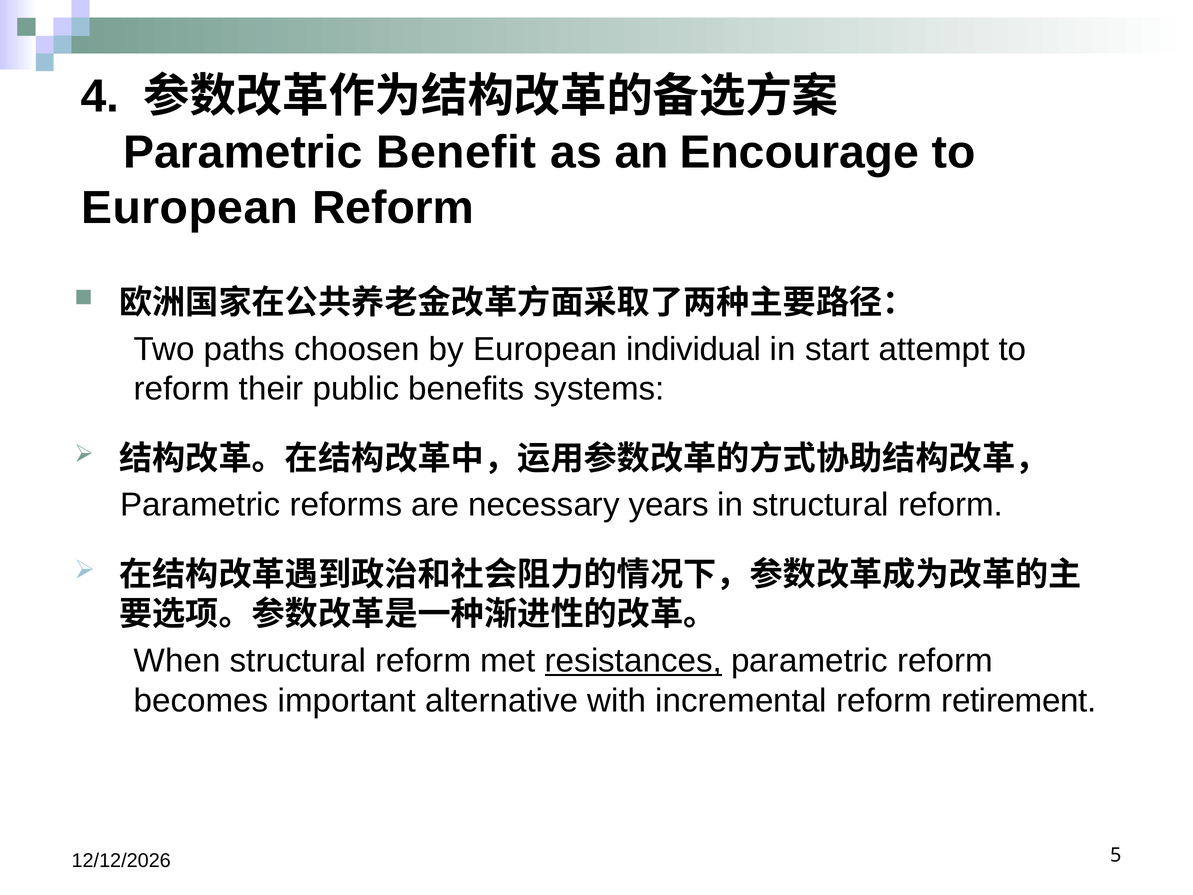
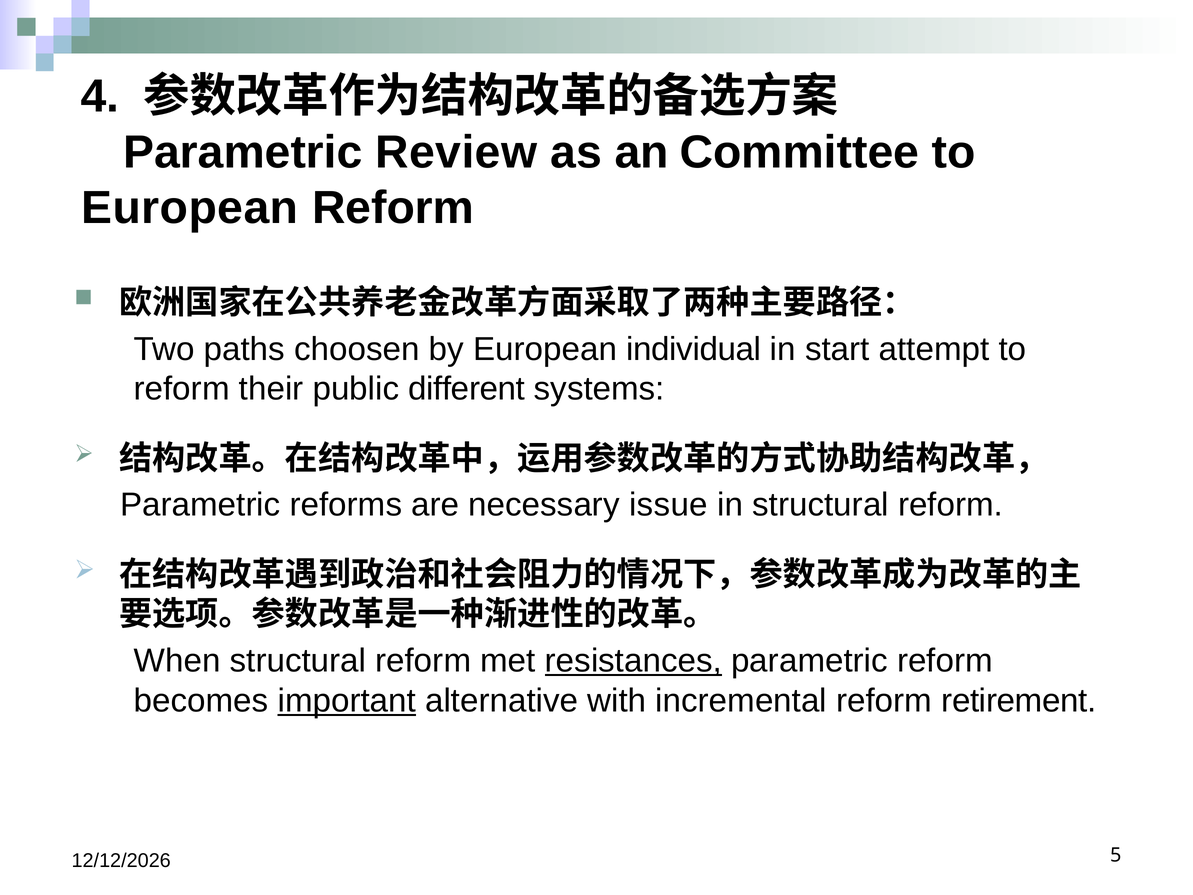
Benefit: Benefit -> Review (456, 152)
Encourage: Encourage -> Committee (799, 152)
benefits: benefits -> different (467, 389)
years: years -> issue (668, 505)
important underline: none -> present (347, 700)
